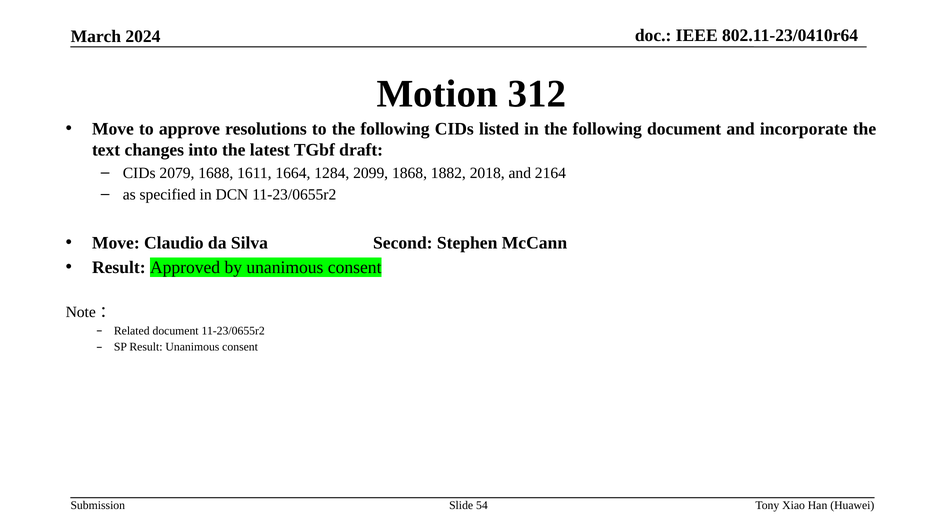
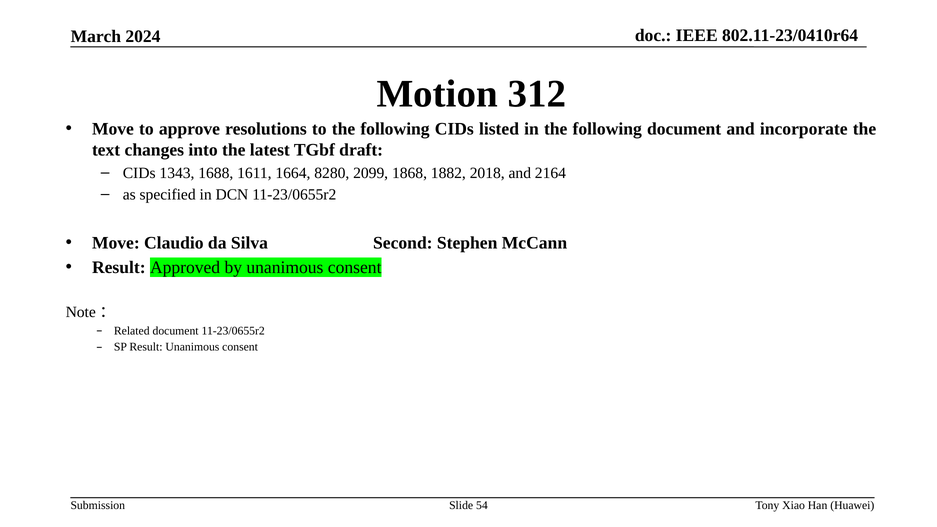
2079: 2079 -> 1343 (177, 173)
1284: 1284 -> 8280 (332, 173)
